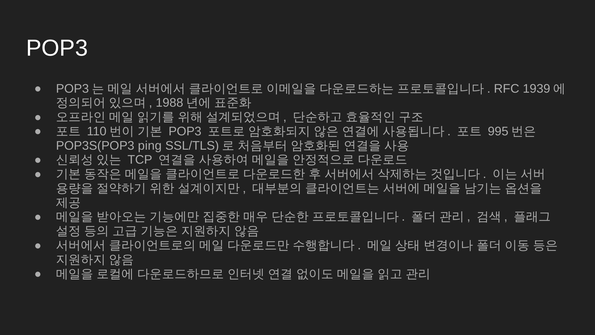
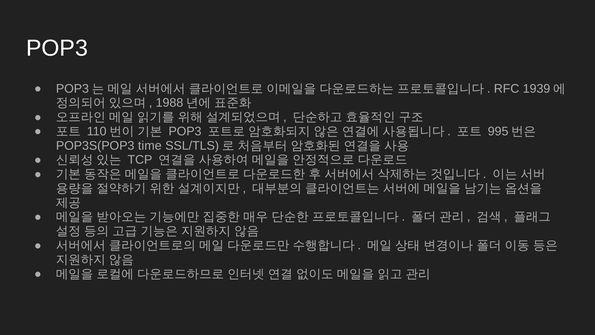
ping: ping -> time (150, 145)
